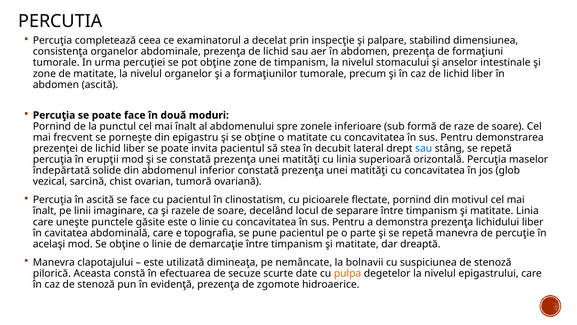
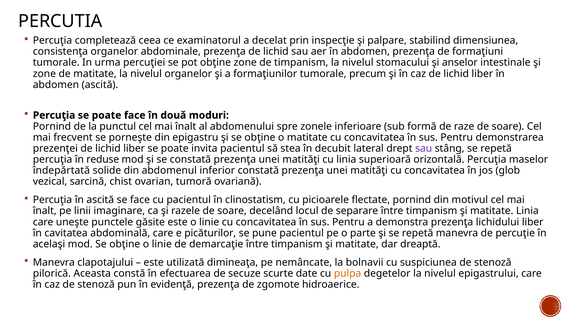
sau colour: blue -> purple (424, 148)
erupţii: erupţii -> reduse (103, 159)
topografia: topografia -> picăturilor (210, 233)
